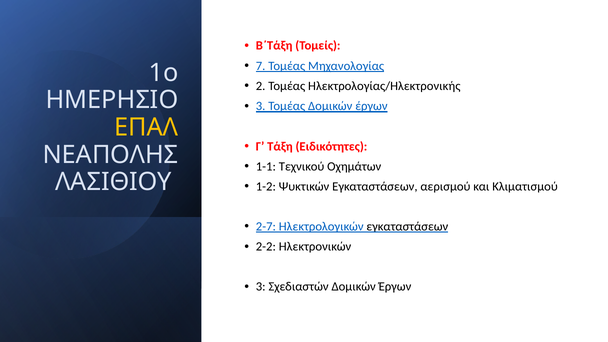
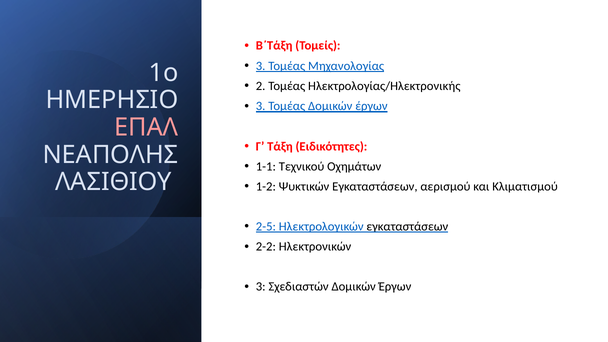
7: 7 -> 3 (261, 66)
ΕΠΑΛ colour: yellow -> pink (146, 127)
2-7: 2-7 -> 2-5 (266, 227)
